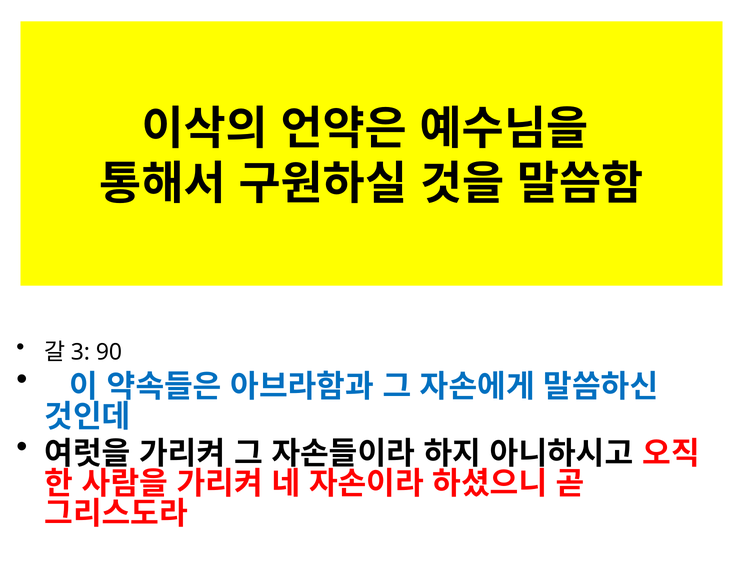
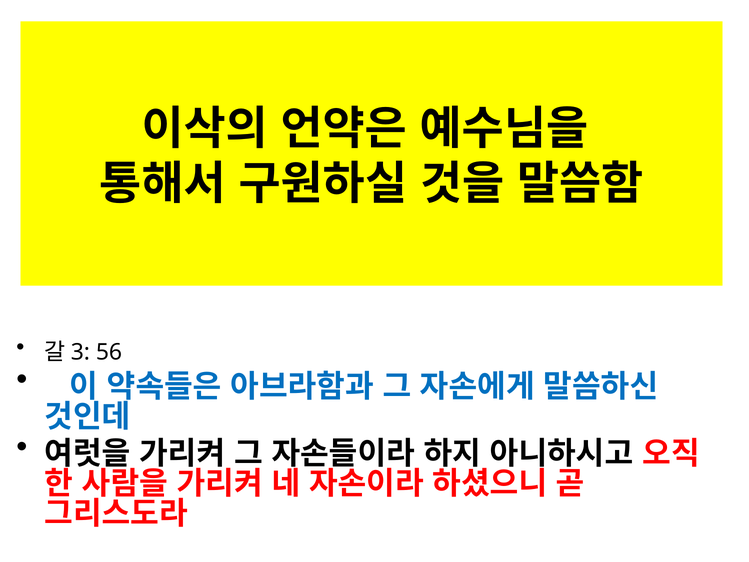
90: 90 -> 56 (109, 352)
